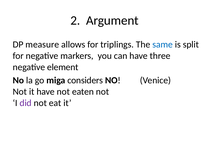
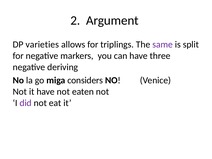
measure: measure -> varieties (42, 44)
same colour: blue -> purple (163, 44)
element: element -> deriving (63, 67)
